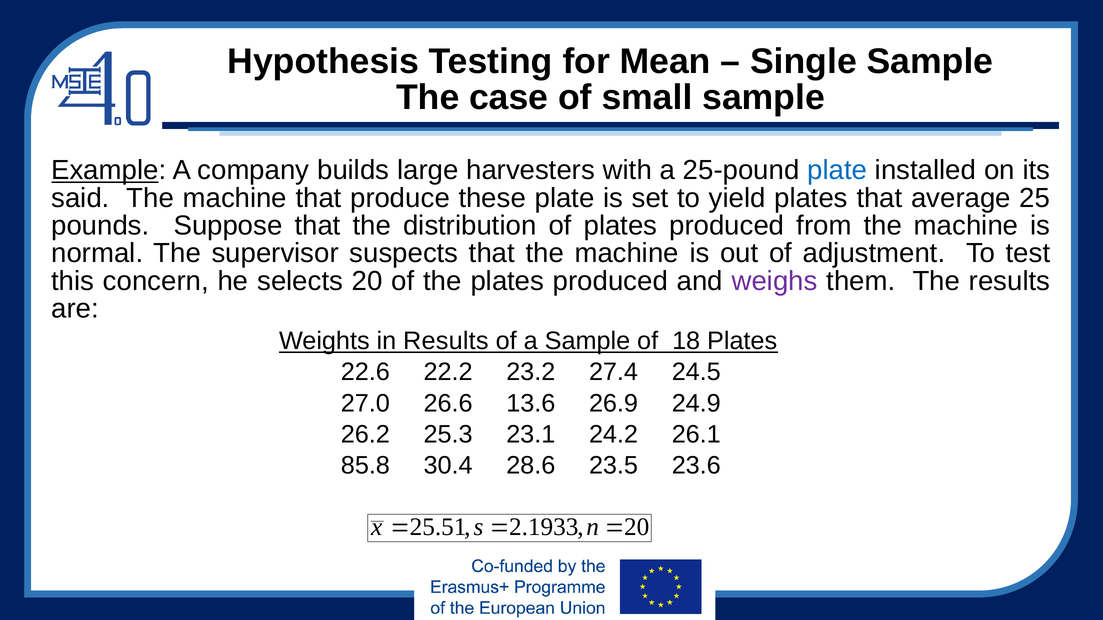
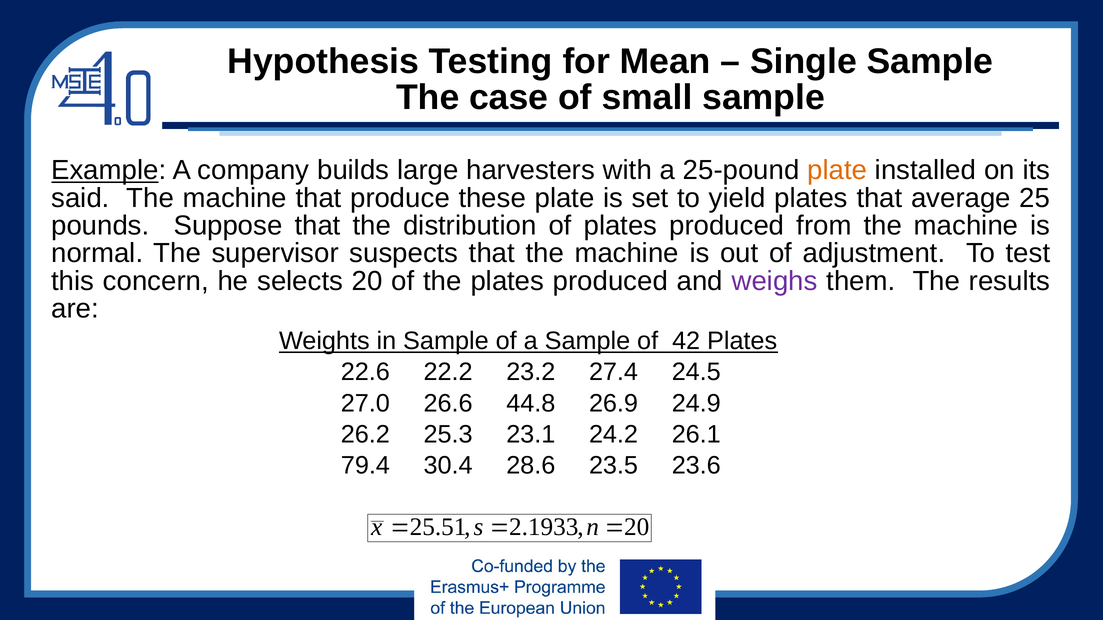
plate colour: blue -> orange (837, 170)
in Results: Results -> Sample (446, 341)
18: 18 -> 42 (686, 341)
13.6: 13.6 -> 44.8 (531, 404)
85.8: 85.8 -> 79.4 (365, 466)
